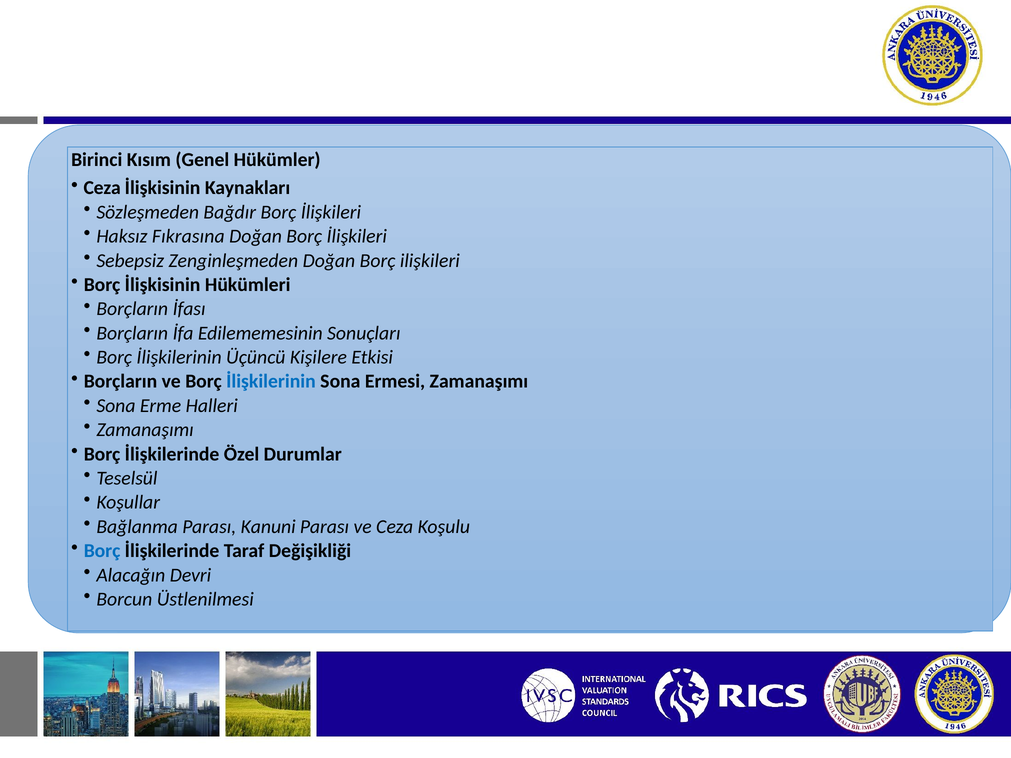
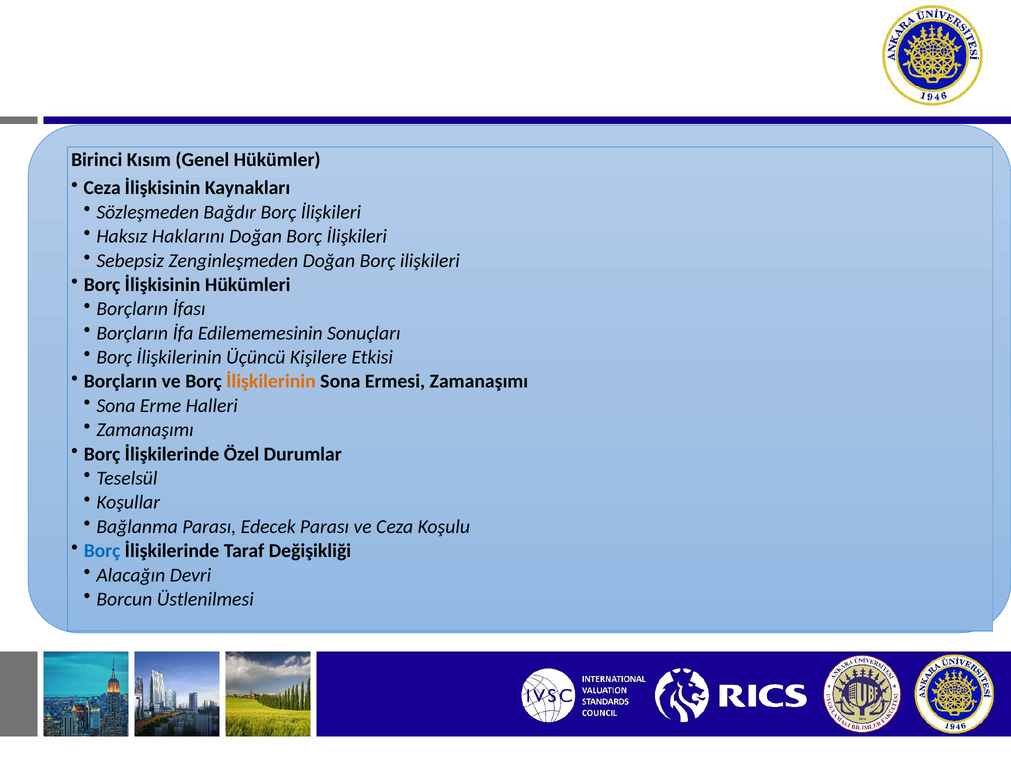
Fıkrasına: Fıkrasına -> Haklarını (188, 236)
İlişkilerinin colour: blue -> orange (271, 382)
Kanuni: Kanuni -> Edecek (268, 527)
